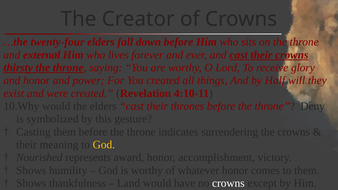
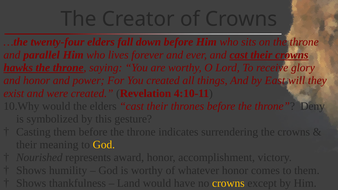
external: external -> parallel (42, 55)
thirsty: thirsty -> hawks (18, 68)
Half: Half -> East (275, 81)
crowns colour: white -> yellow (228, 183)
